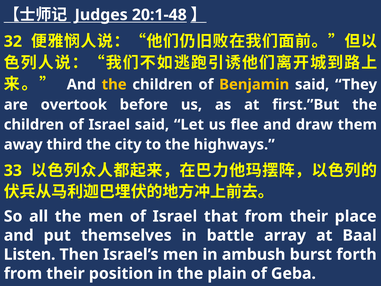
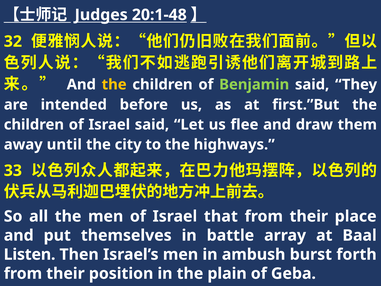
Benjamin colour: yellow -> light green (254, 84)
overtook: overtook -> intended (74, 105)
third: third -> until (64, 144)
